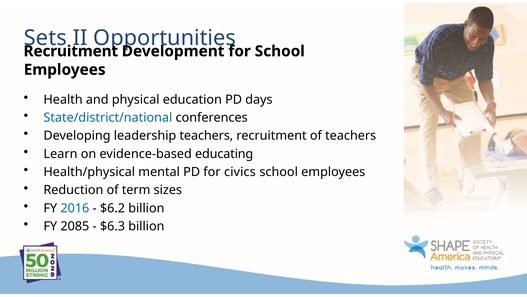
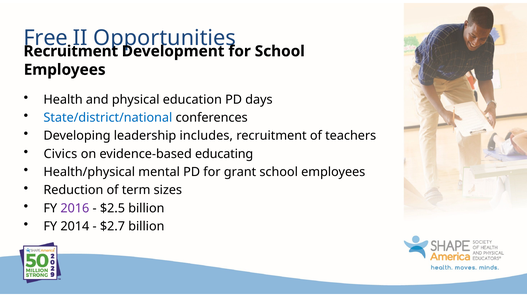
Sets: Sets -> Free (46, 38)
leadership teachers: teachers -> includes (206, 136)
Learn: Learn -> Civics (60, 154)
civics: civics -> grant (240, 172)
2016 colour: blue -> purple (75, 208)
$6.2: $6.2 -> $2.5 (112, 208)
2085: 2085 -> 2014 (75, 226)
$6.3: $6.3 -> $2.7 (112, 226)
